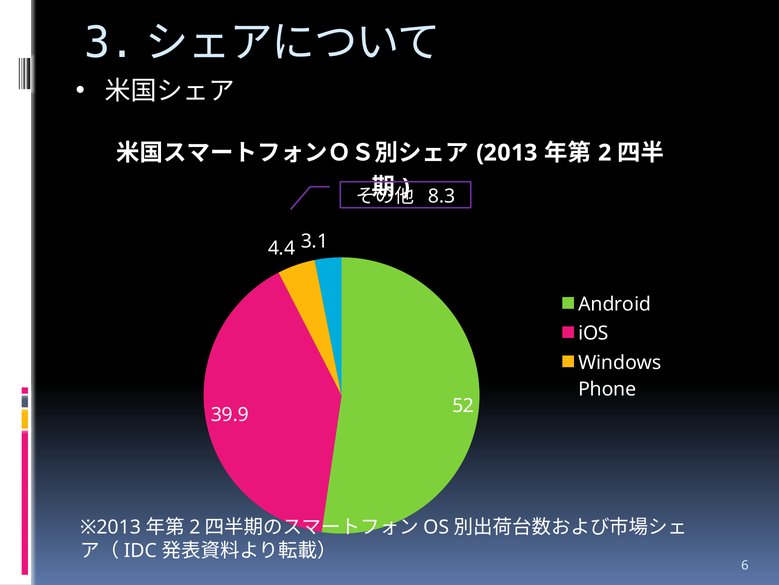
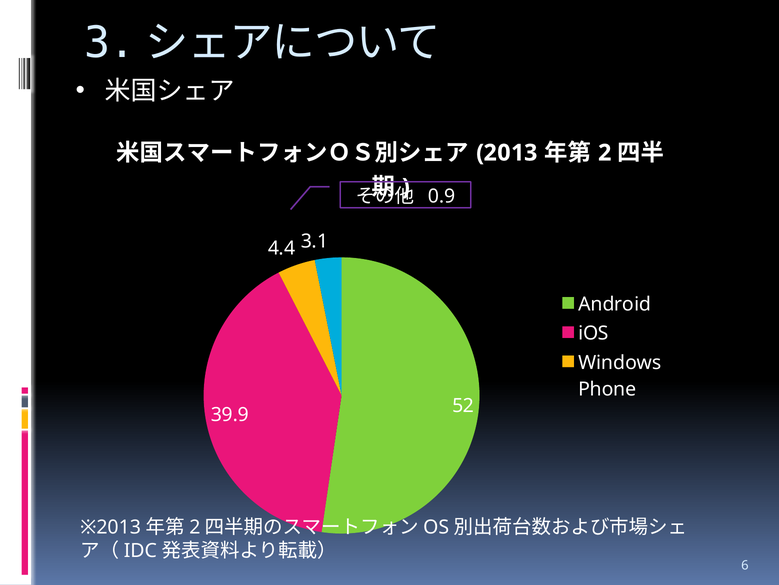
8.3: 8.3 -> 0.9 (442, 196)
